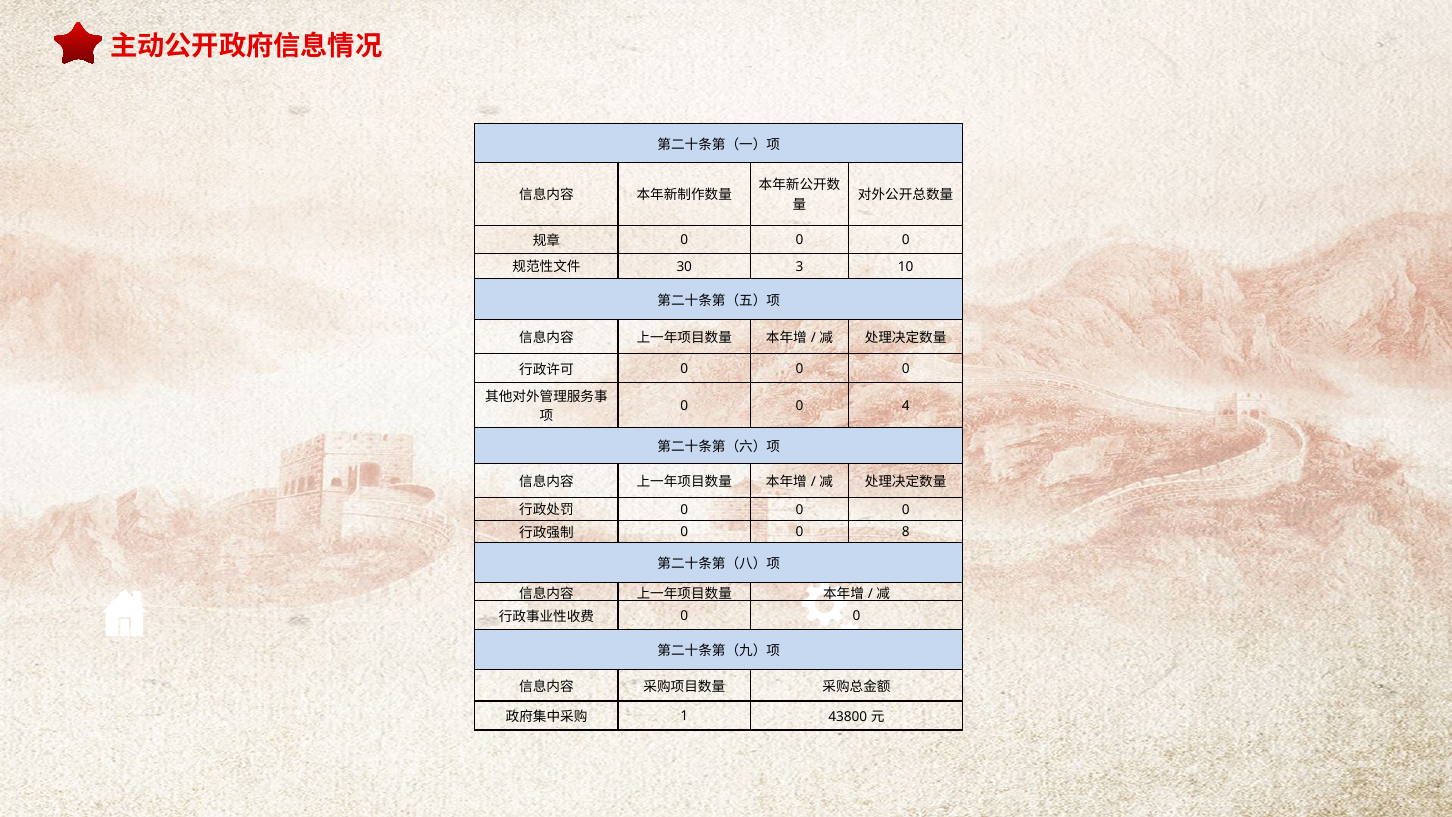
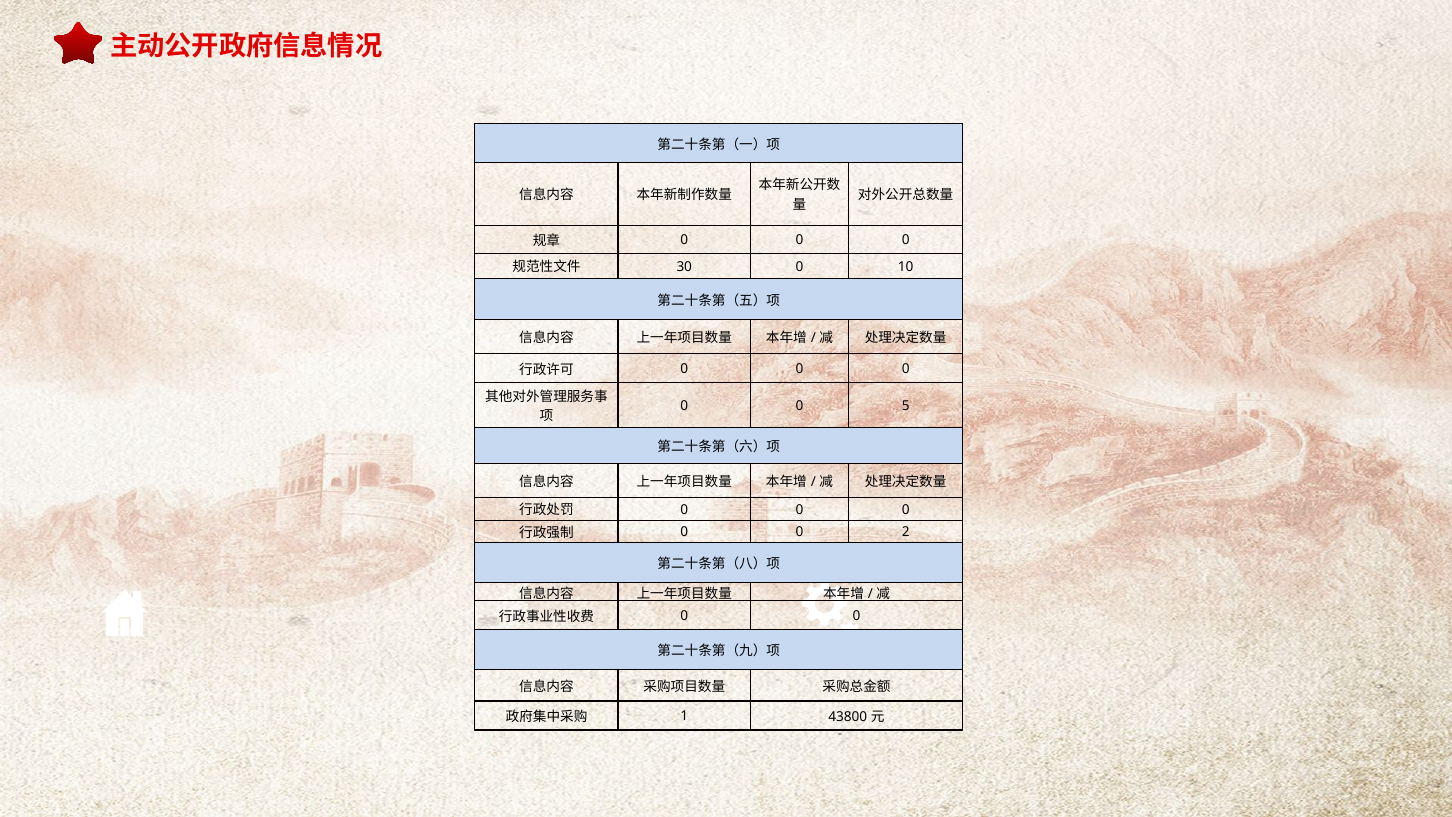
30 3: 3 -> 0 (800, 267)
4: 4 -> 5 (906, 406)
8: 8 -> 2 (906, 532)
